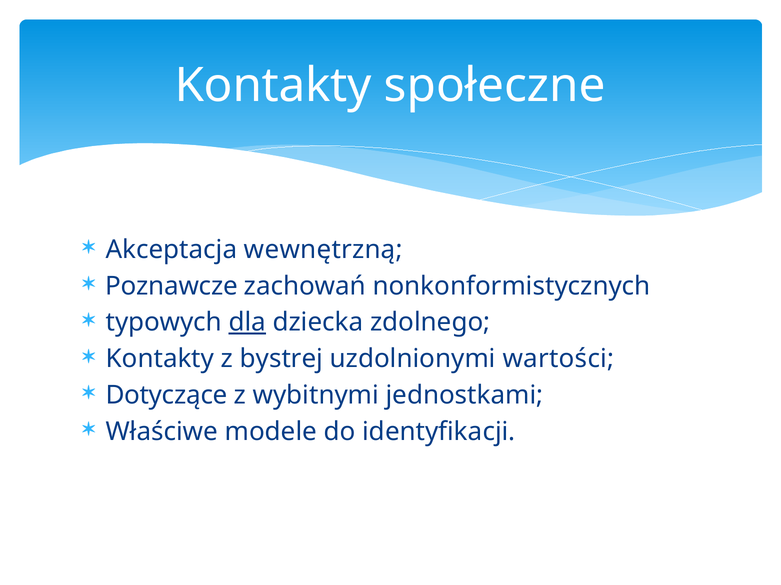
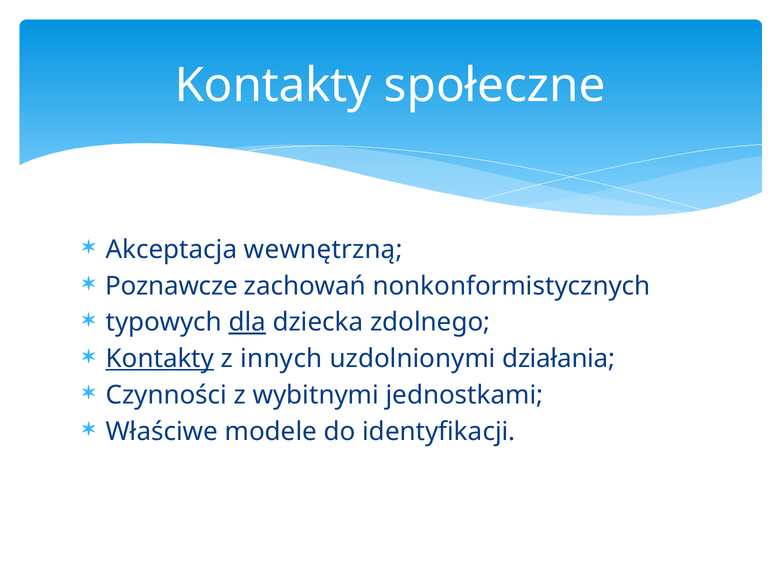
Kontakty underline: none -> present (160, 359)
bystrej: bystrej -> innych (281, 359)
wartości: wartości -> działania (559, 359)
Dotyczące: Dotyczące -> Czynności (166, 396)
